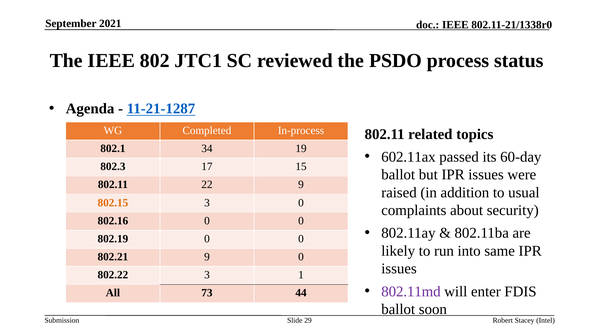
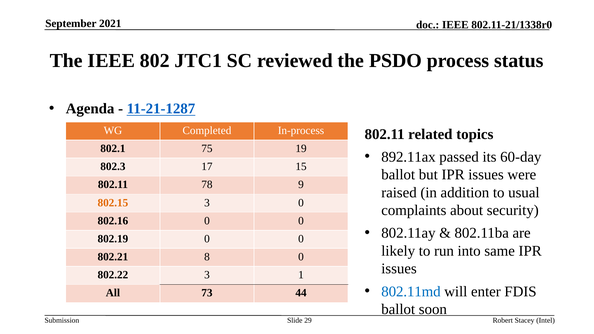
34: 34 -> 75 (207, 149)
602.11ax: 602.11ax -> 892.11ax (408, 157)
22: 22 -> 78 (207, 185)
802.21 9: 9 -> 8 (207, 257)
802.11md colour: purple -> blue (411, 292)
